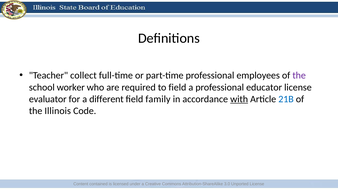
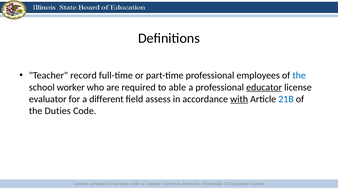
collect: collect -> record (83, 75)
the colour: purple -> blue (299, 75)
to field: field -> able (177, 87)
educator underline: none -> present (264, 87)
family: family -> assess (158, 99)
Illinois: Illinois -> Duties (58, 111)
